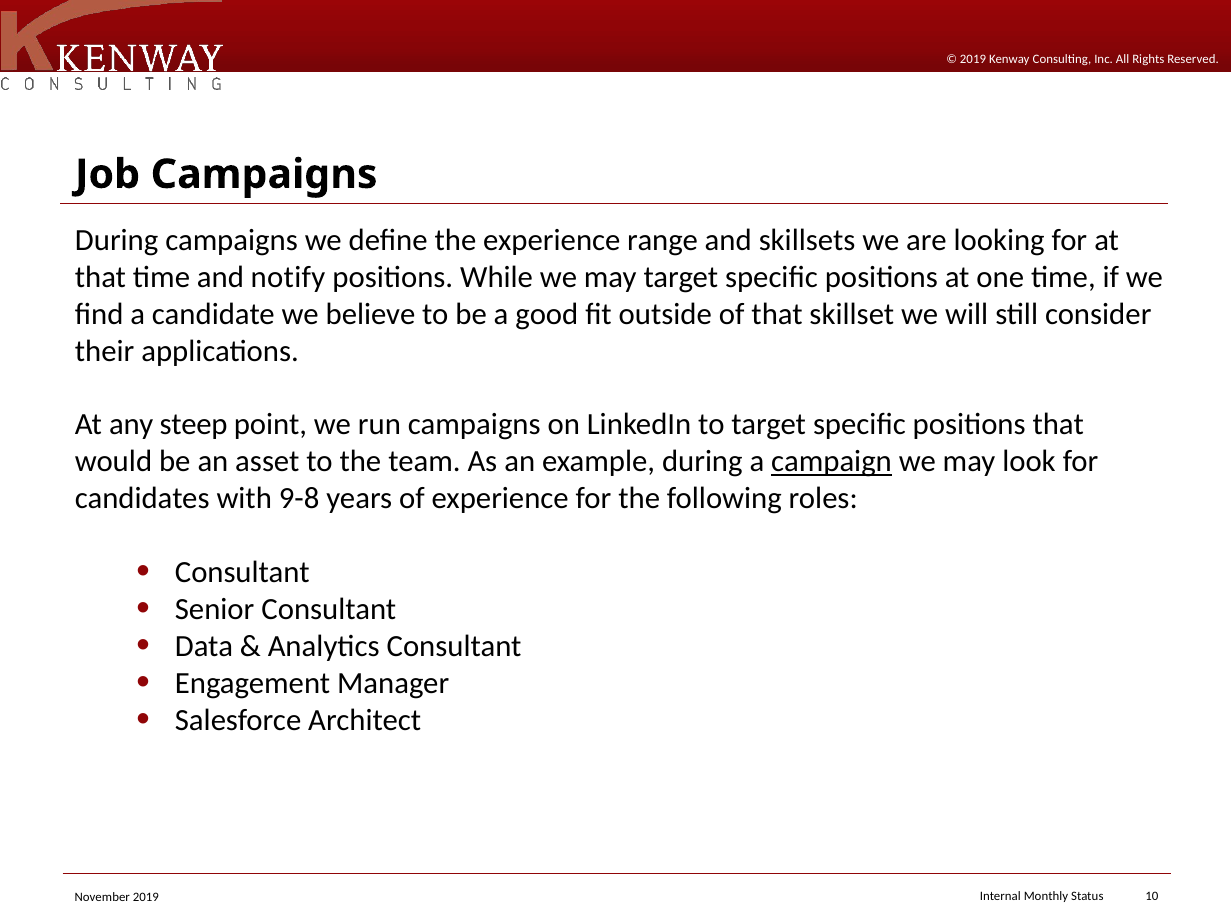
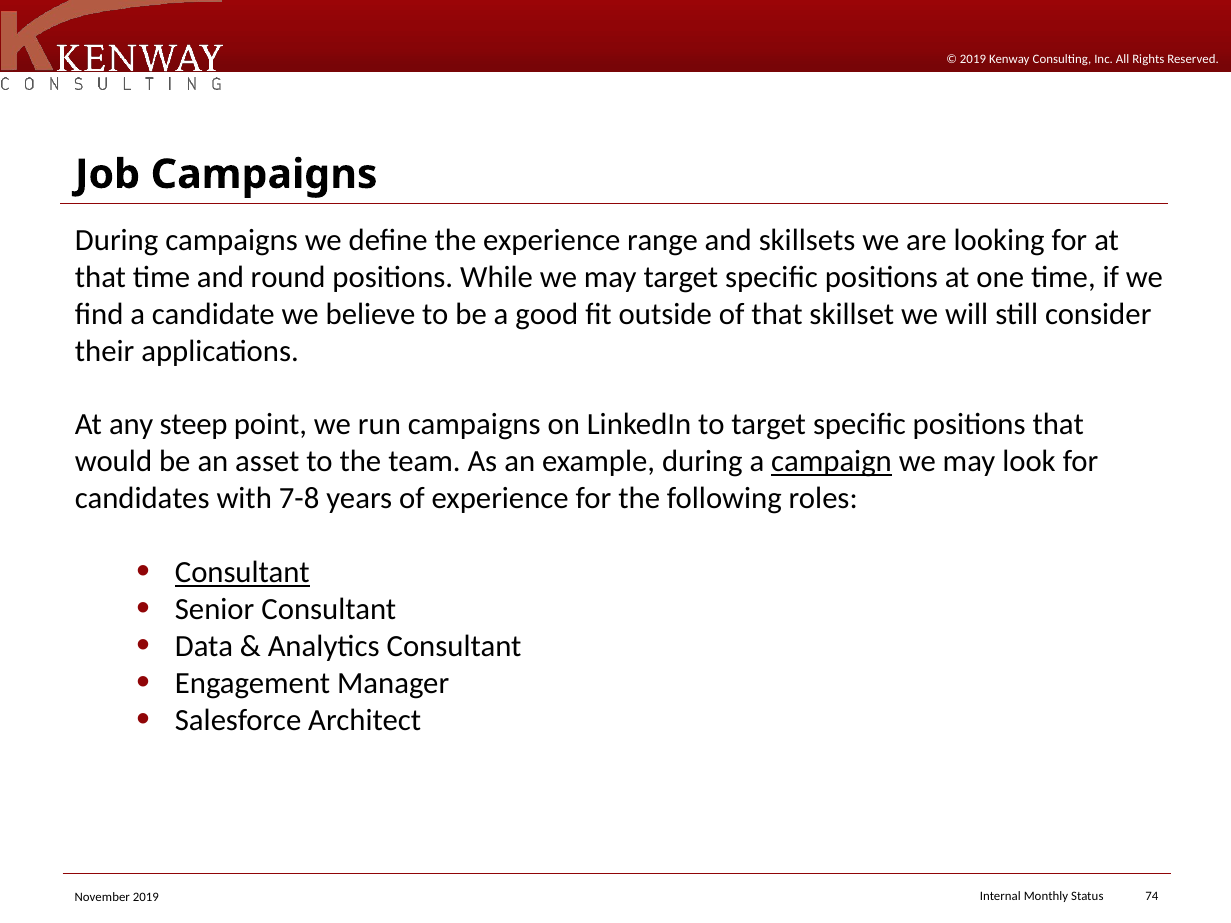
notify: notify -> round (288, 277)
9-8: 9-8 -> 7-8 (299, 499)
Consultant underline: none -> present (242, 573)
10: 10 -> 74 (1152, 897)
